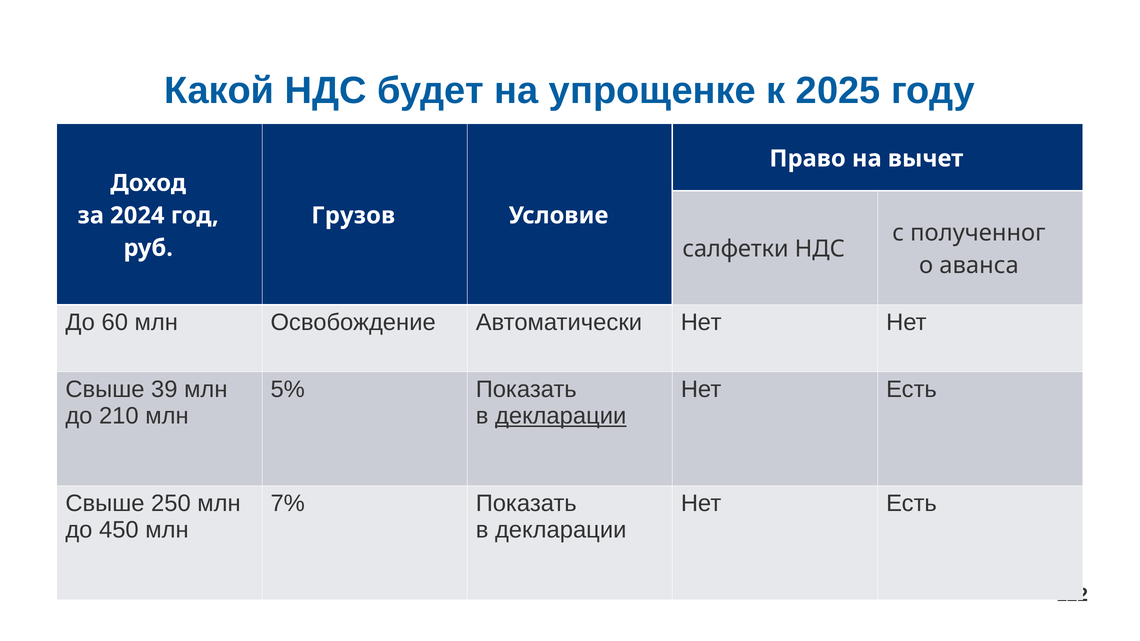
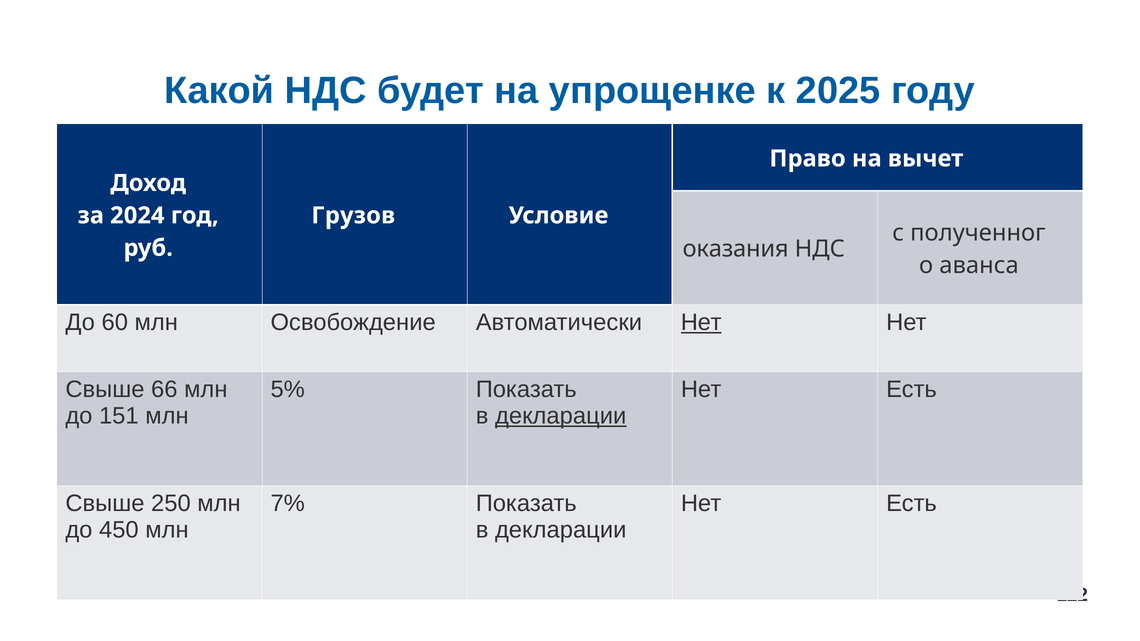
салфетки: салфетки -> оказания (736, 249)
Нет underline: none -> present (701, 323)
39: 39 -> 66 (164, 390)
210: 210 -> 151 (119, 416)
